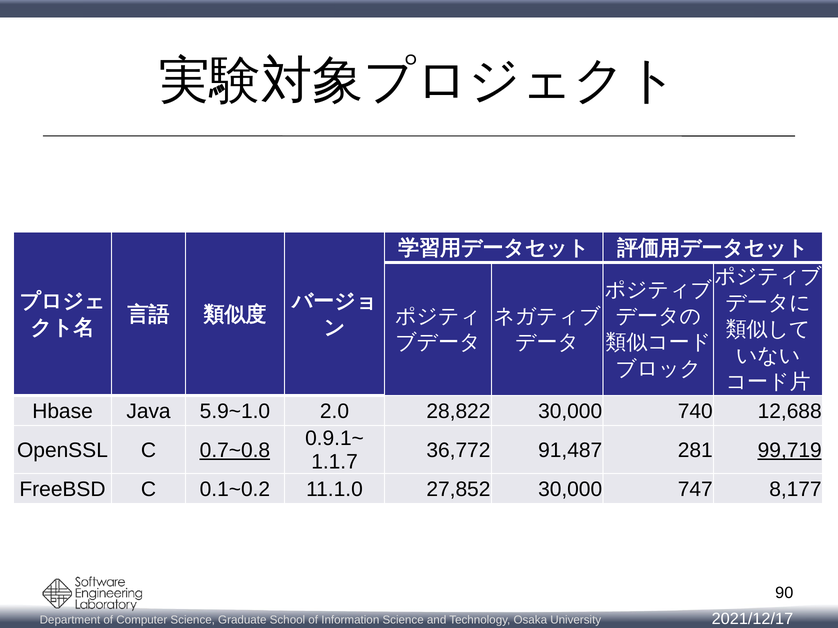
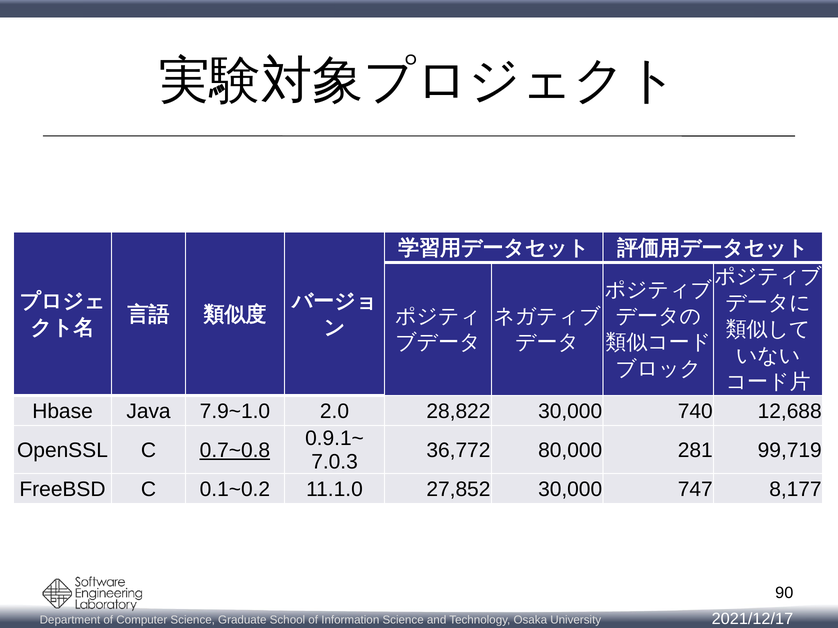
5.9~1.0: 5.9~1.0 -> 7.9~1.0 (235, 412)
91,487: 91,487 -> 80,000 (570, 451)
99,719 underline: present -> none (790, 451)
1.1.7: 1.1.7 -> 7.0.3 (335, 462)
